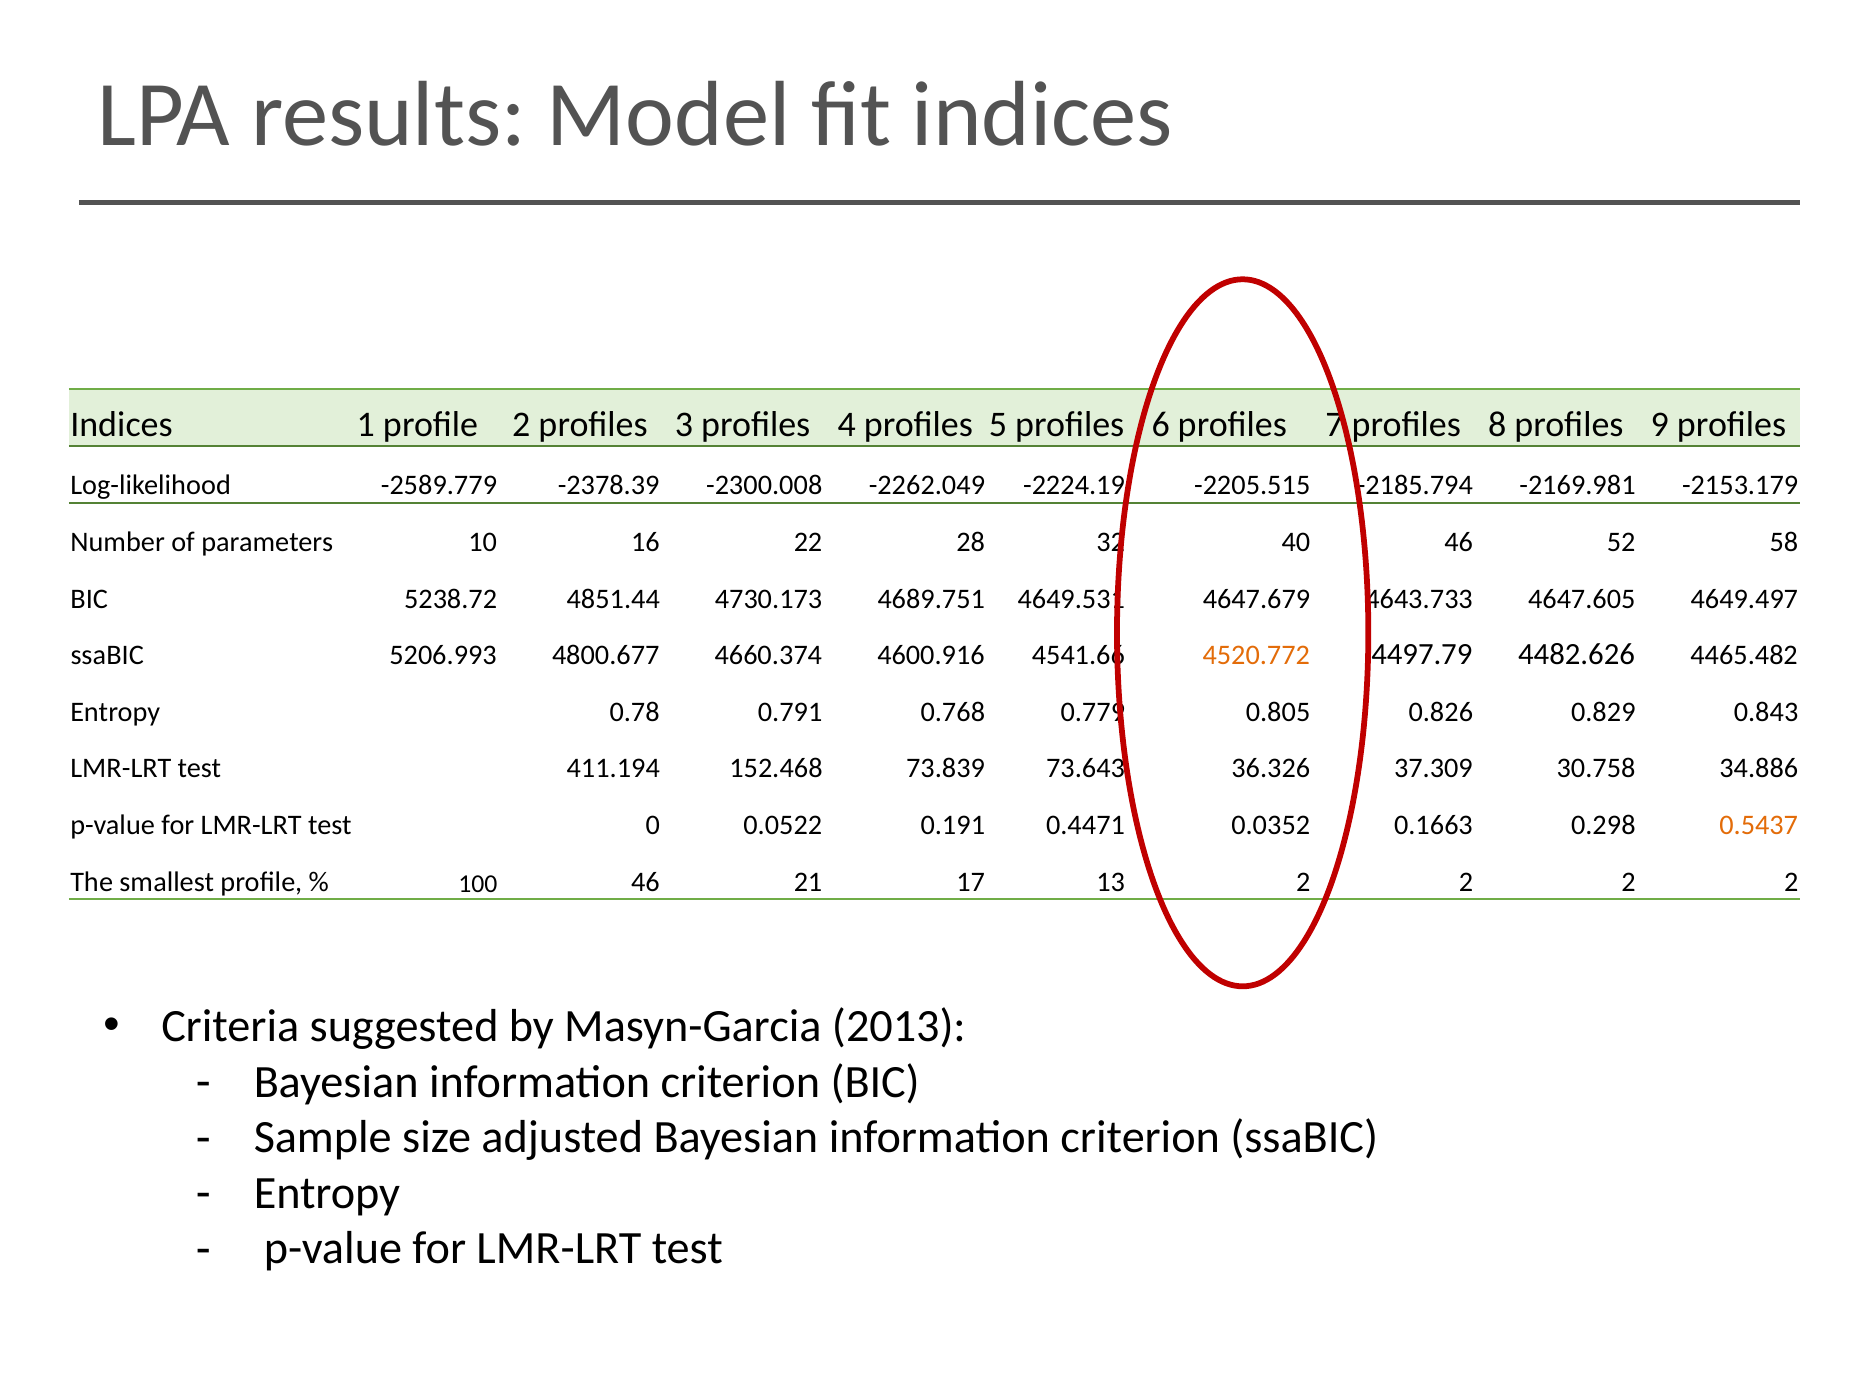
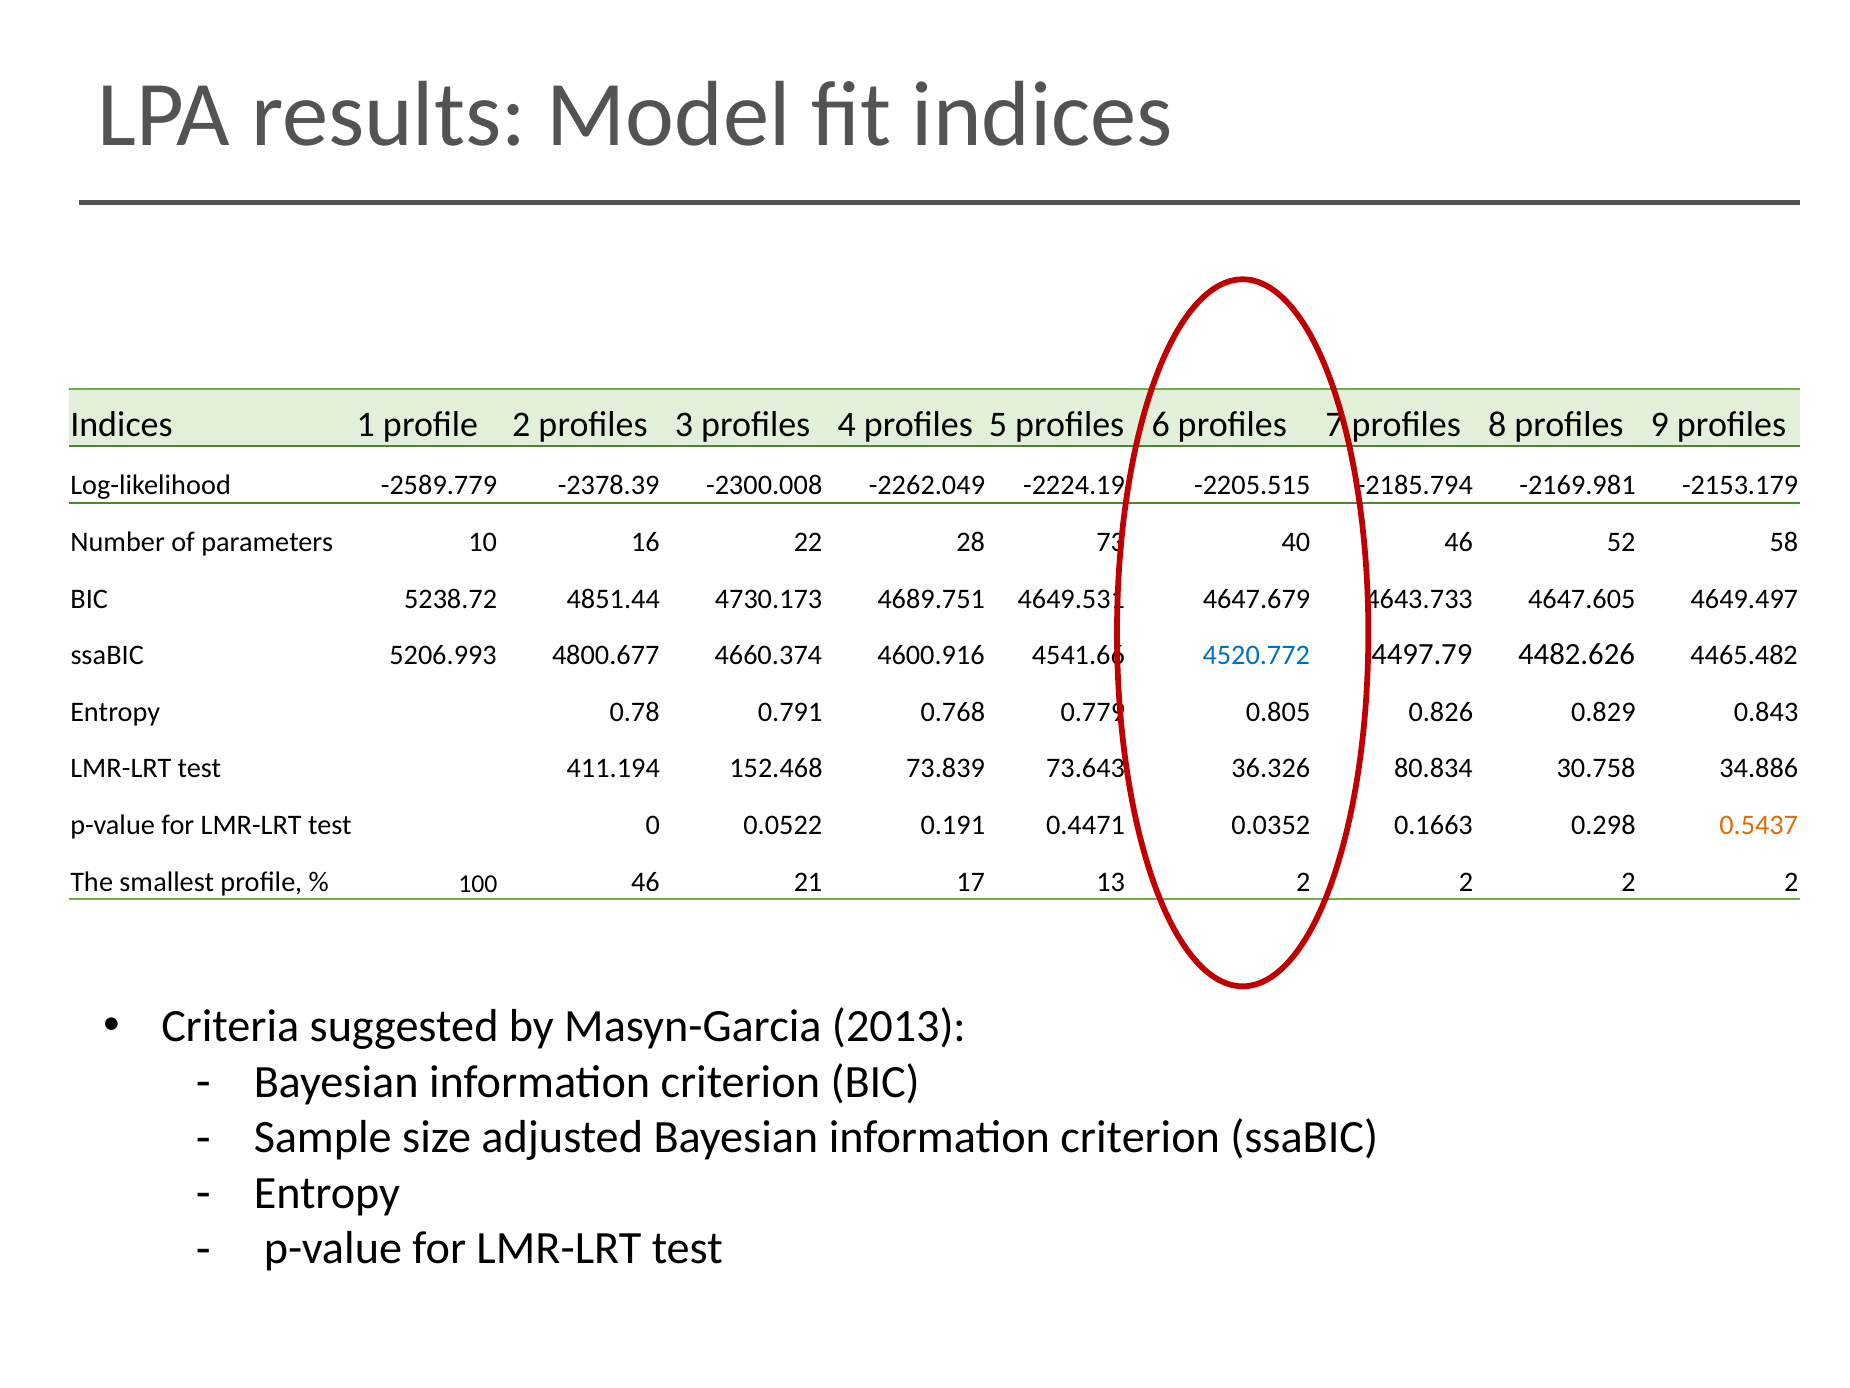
32: 32 -> 73 (1111, 542)
4520.772 colour: orange -> blue (1256, 655)
37.309: 37.309 -> 80.834 (1433, 768)
